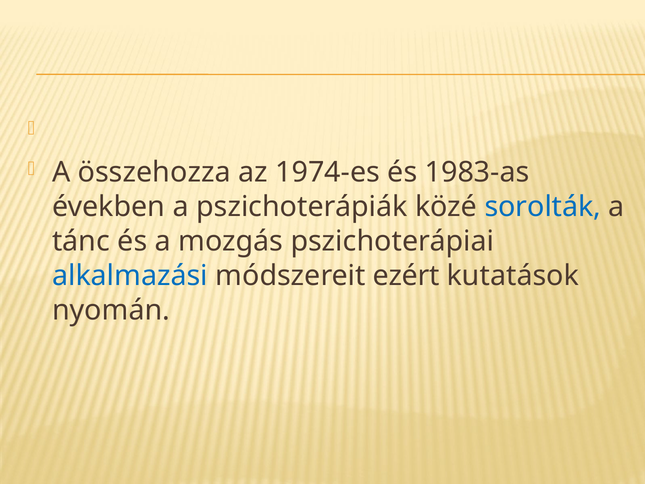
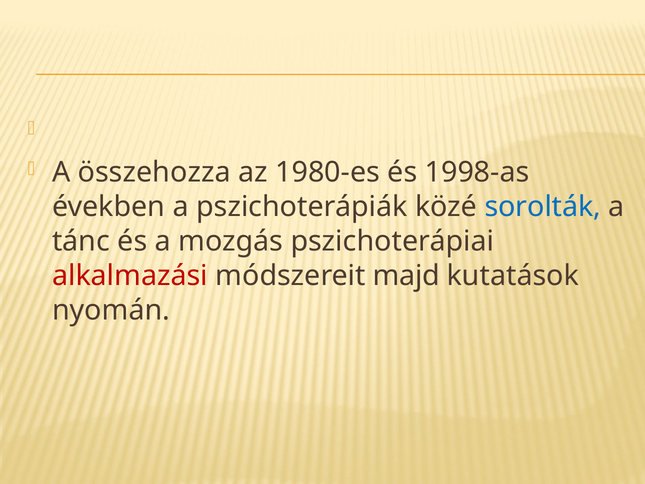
1974-es: 1974-es -> 1980-es (328, 172)
1983-as: 1983-as -> 1998-as (477, 172)
alkalmazási colour: blue -> red (130, 276)
ezért: ezért -> majd (406, 276)
